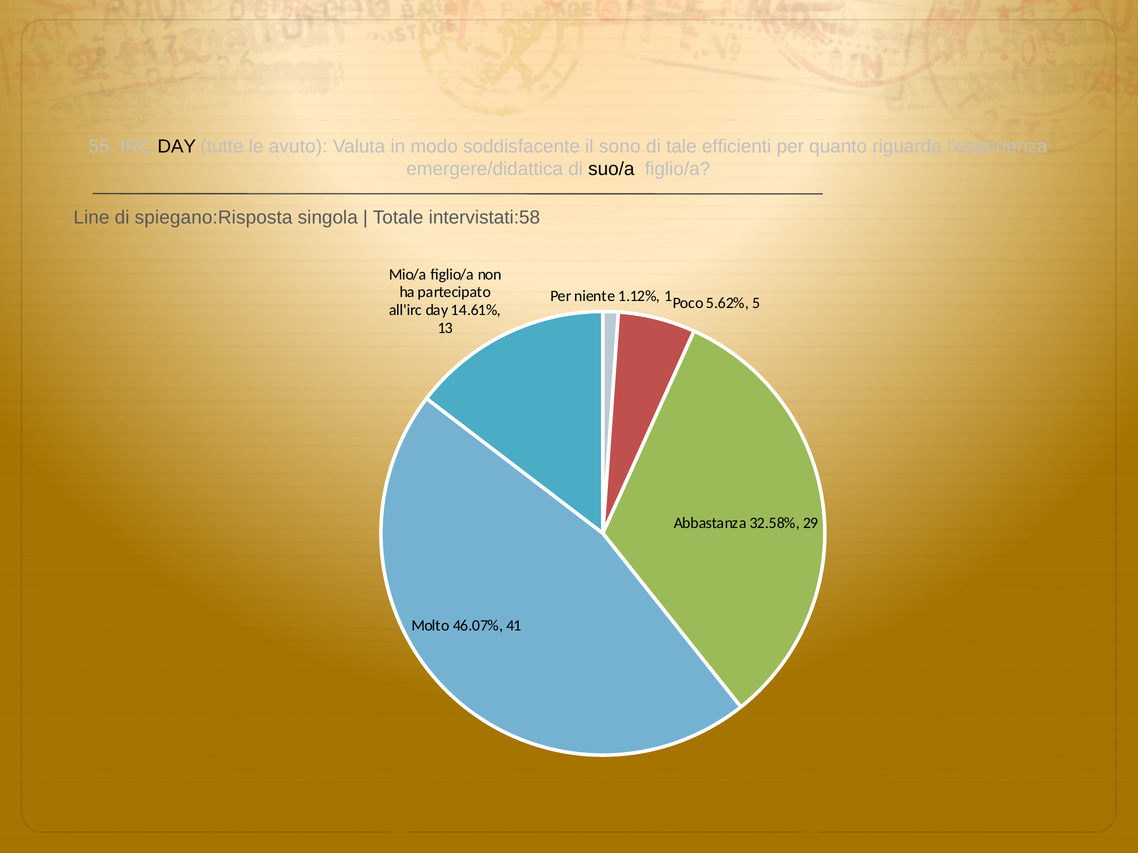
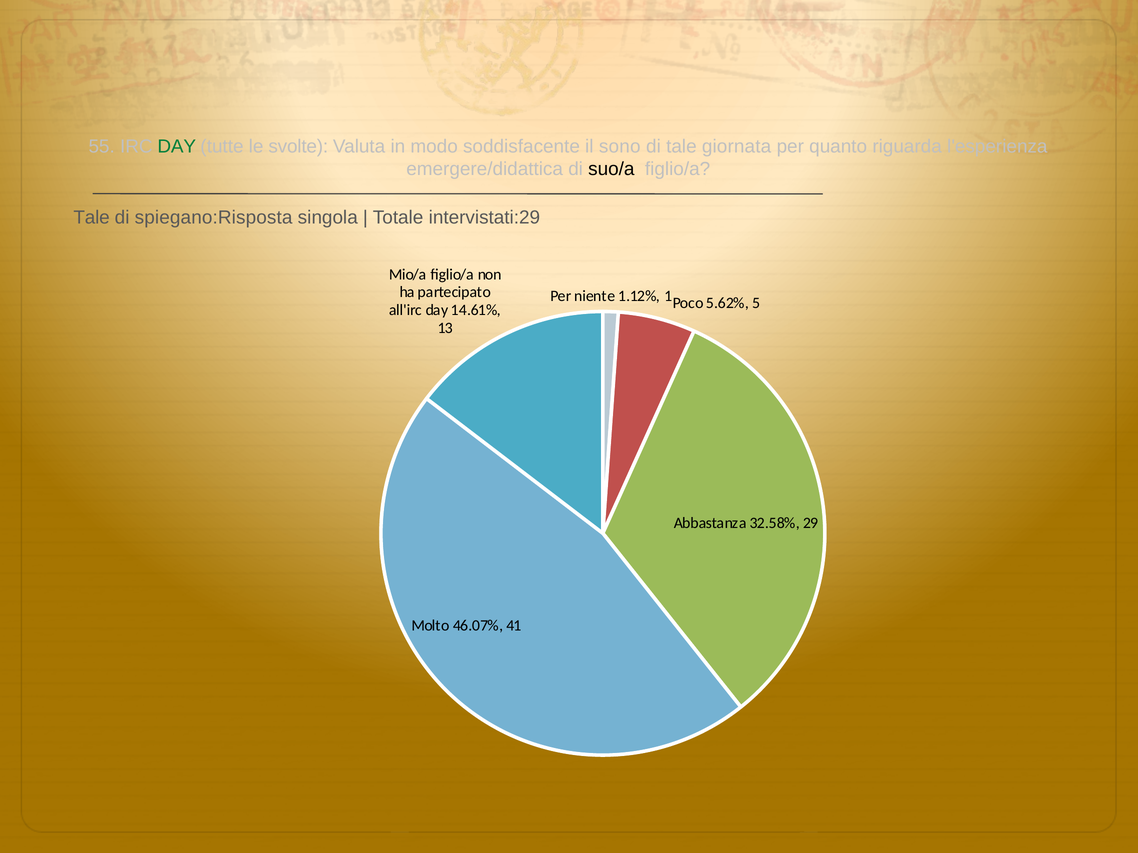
DAY colour: black -> green (177, 146)
avuto: avuto -> svolte (298, 146)
efficienti: efficienti -> giornata (737, 146)
Line: Line -> Tale (92, 218)
intervistati:58: intervistati:58 -> intervistati:29 (484, 218)
